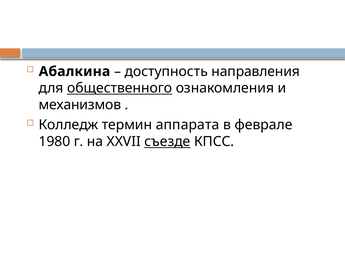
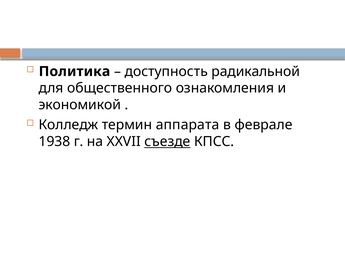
Абалкина: Абалкина -> Политика (74, 71)
направления: направления -> радикальной (256, 71)
общественного underline: present -> none (120, 88)
механизмов: механизмов -> экономикой (80, 105)
1980: 1980 -> 1938 (54, 141)
